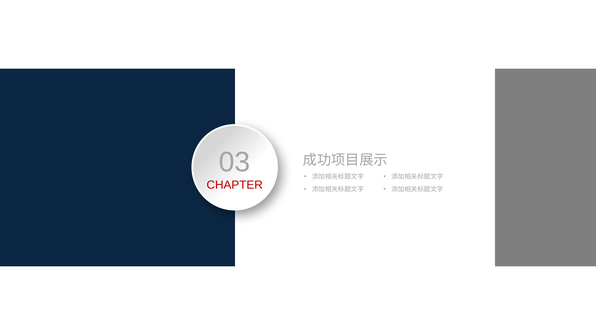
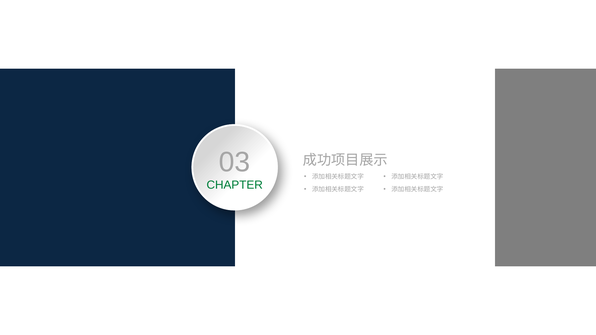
CHAPTER colour: red -> green (235, 185)
